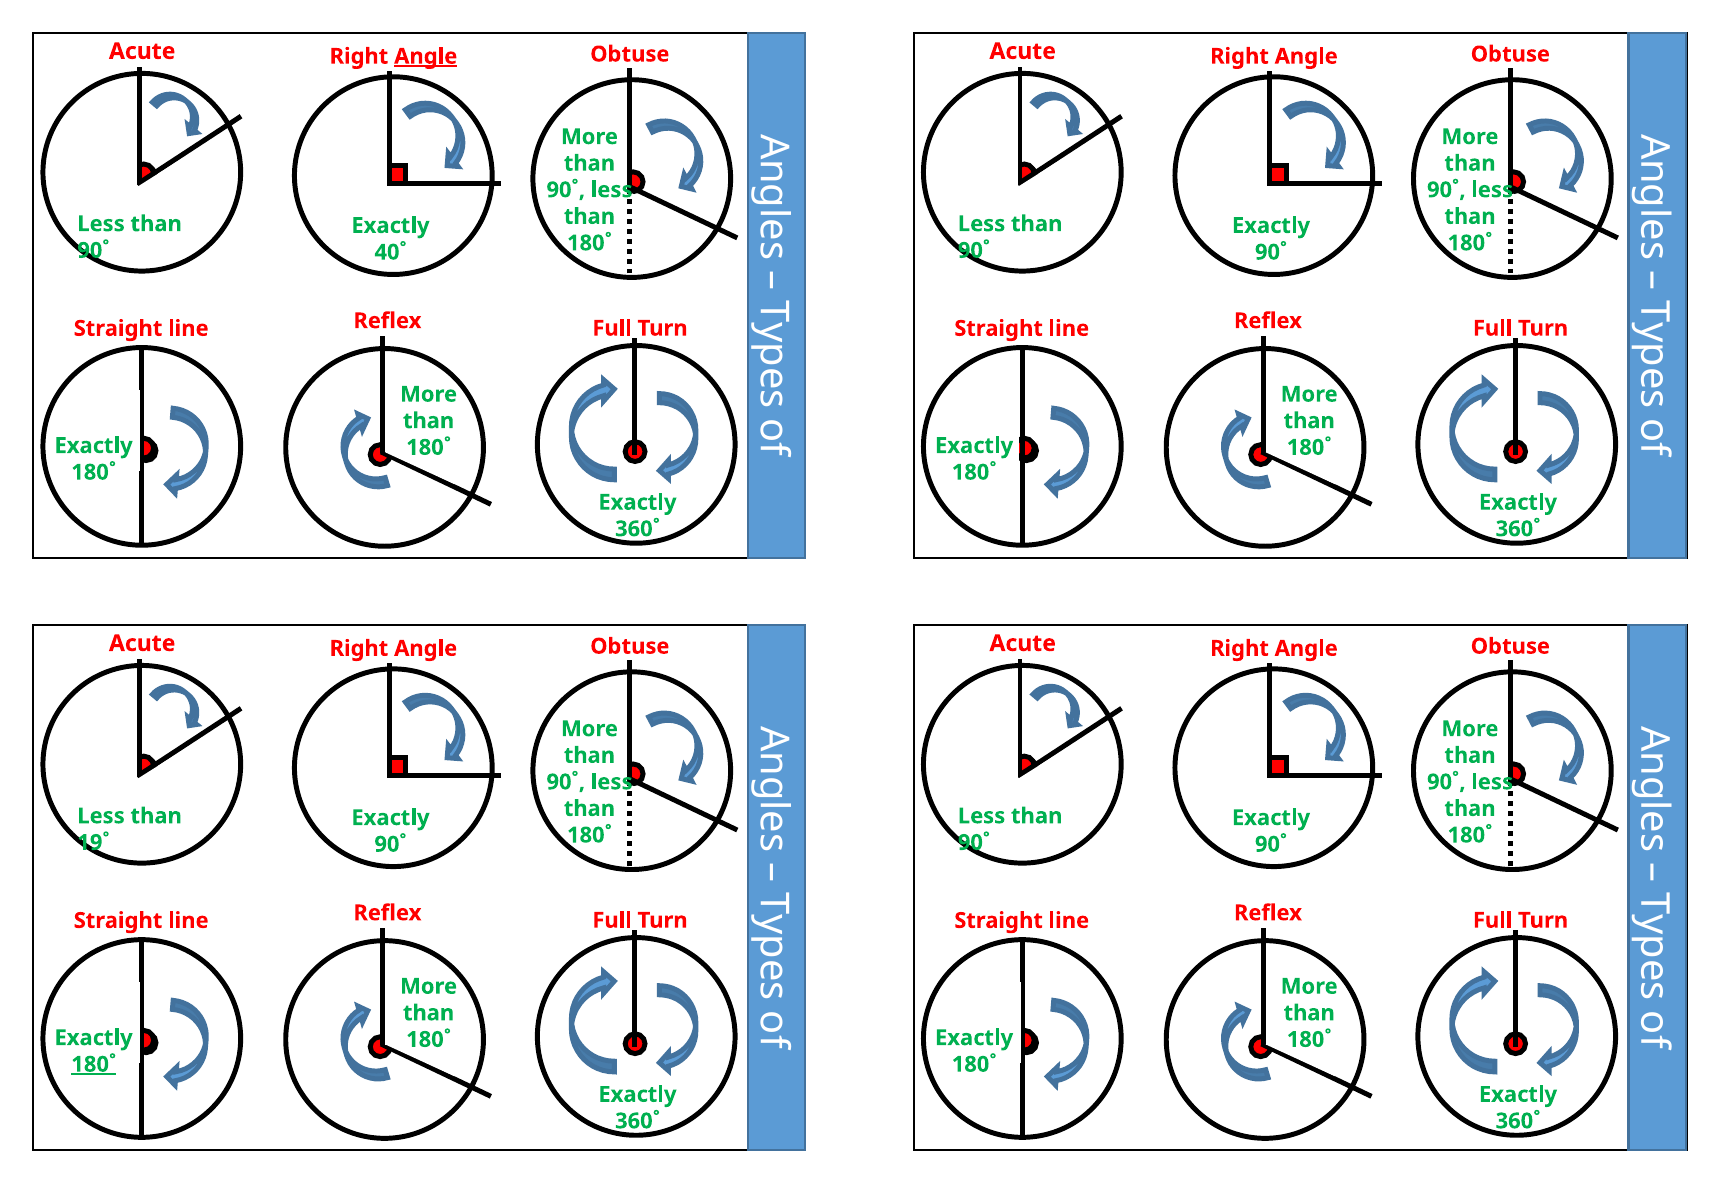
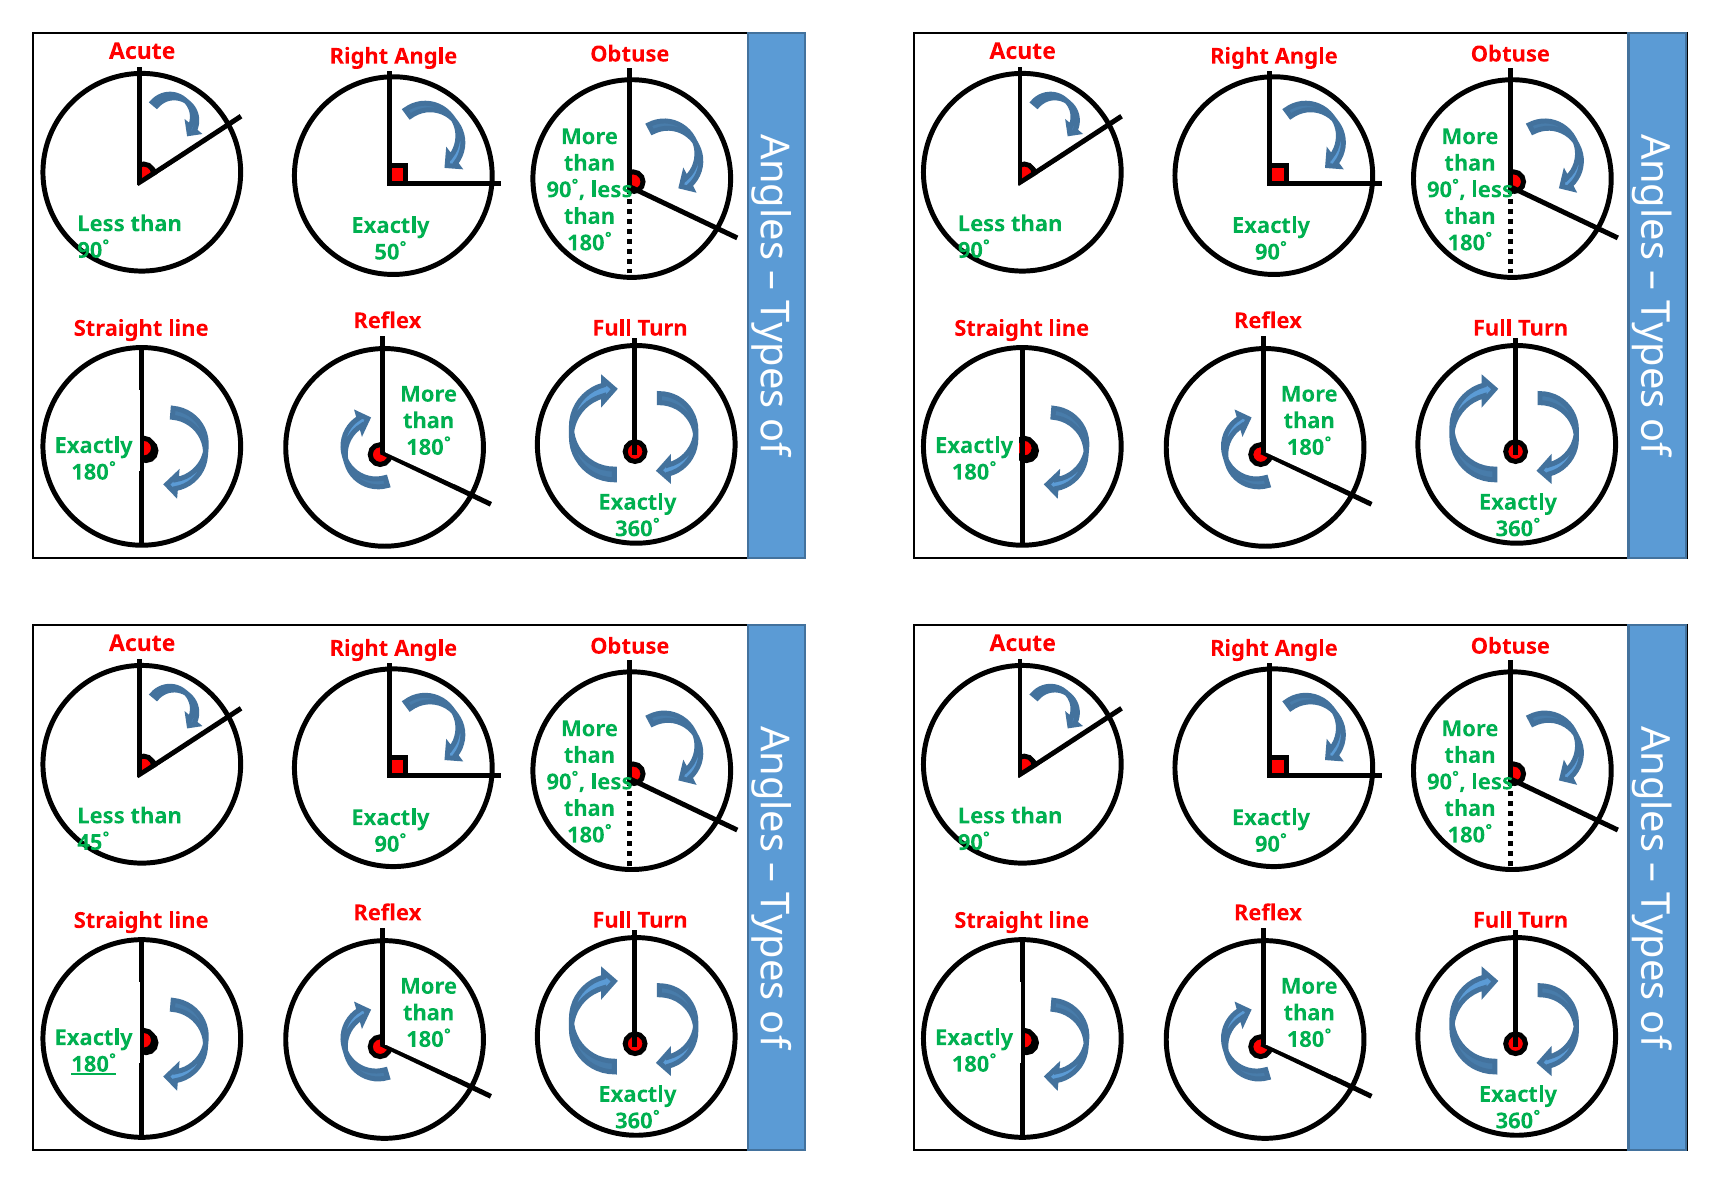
Angle underline: present -> none (426, 56)
40˚: 40˚ -> 50˚ (391, 252)
19˚: 19˚ -> 45˚ (93, 843)
